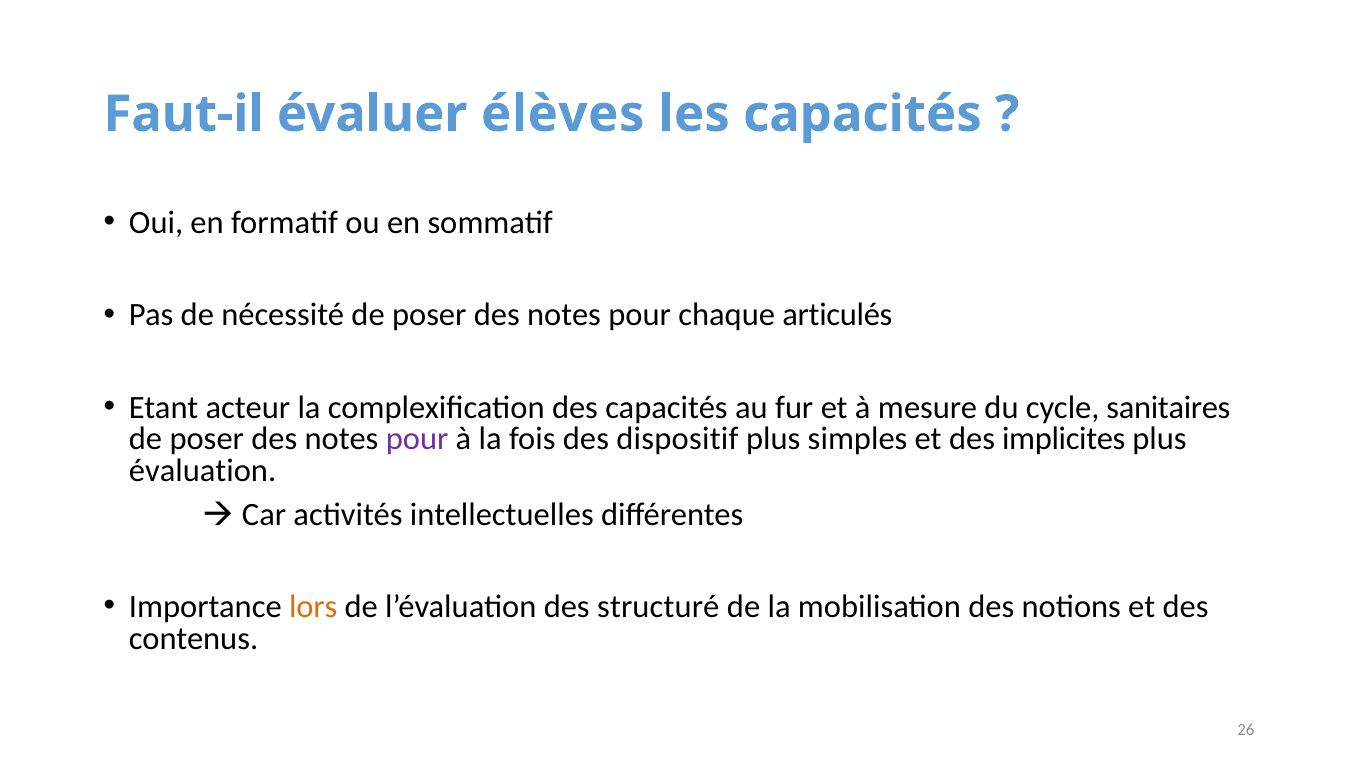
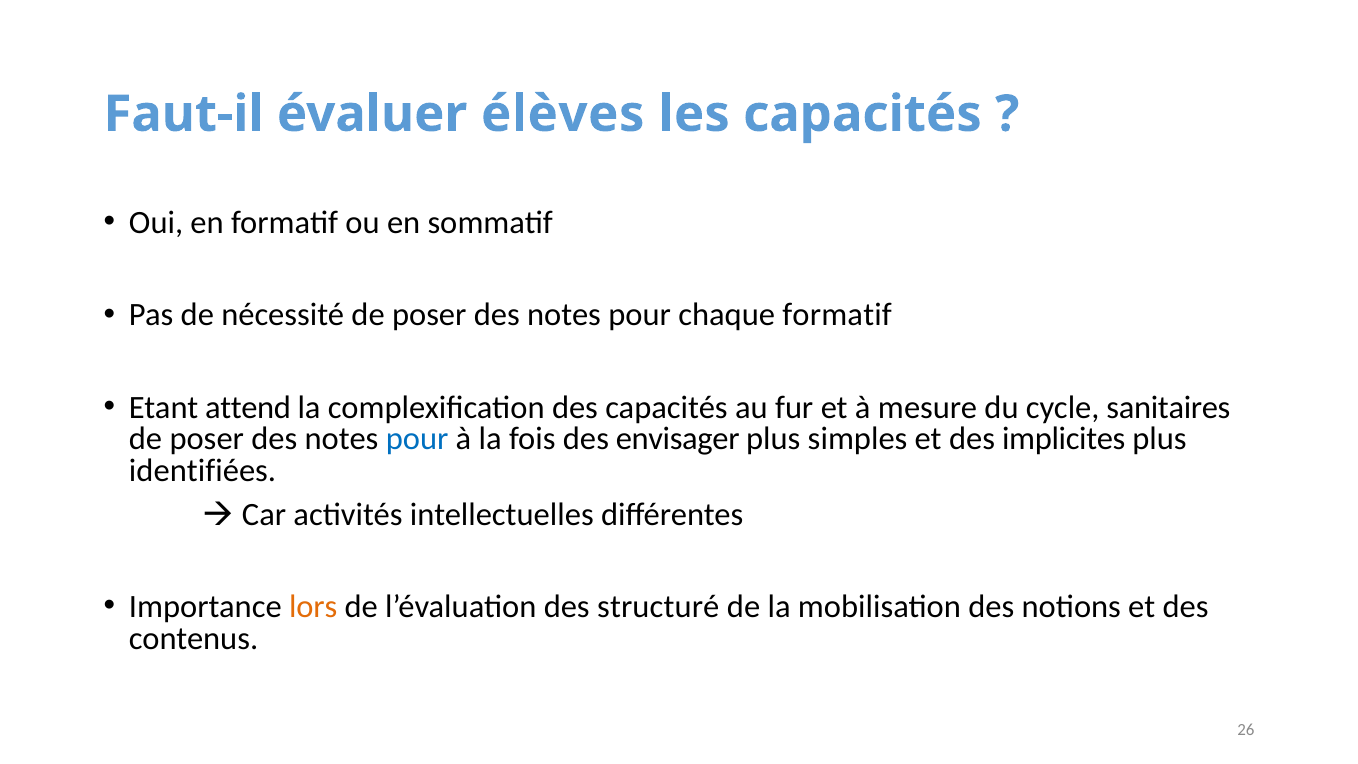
chaque articulés: articulés -> formatif (837, 315)
acteur: acteur -> attend (248, 407)
pour colour: purple -> blue (417, 439)
dispositif: dispositif -> envisager (678, 439)
évaluation: évaluation -> identifiées (203, 470)
